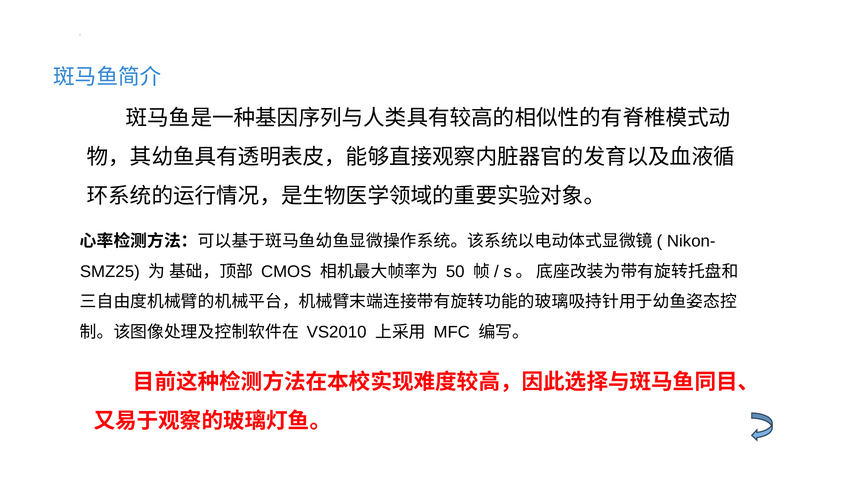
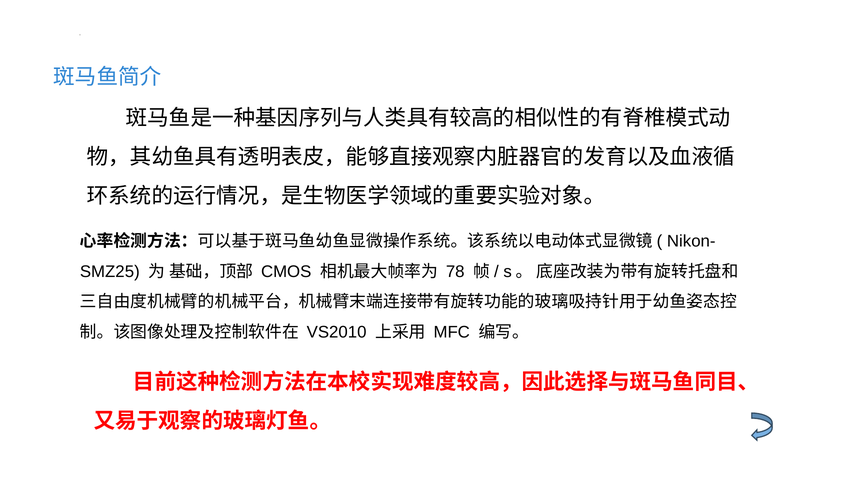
50: 50 -> 78 (455, 272)
